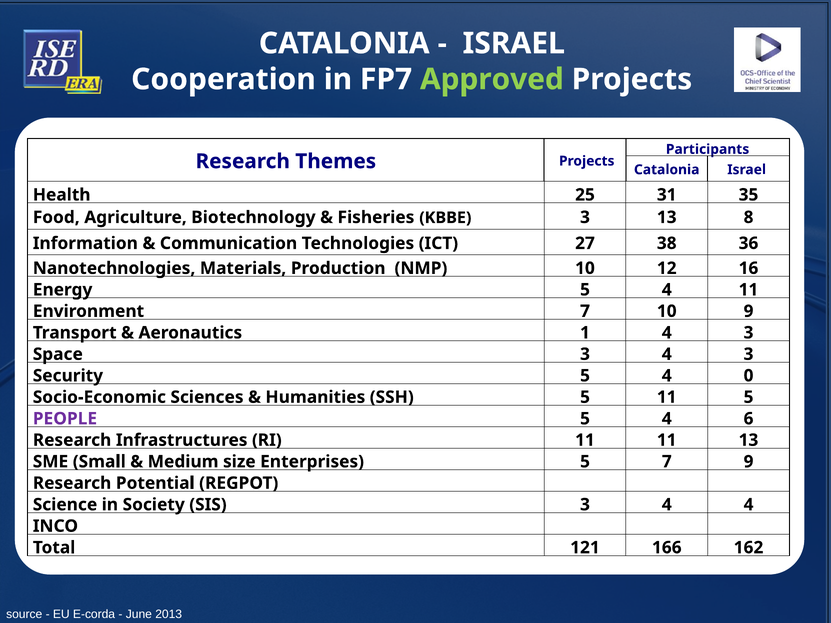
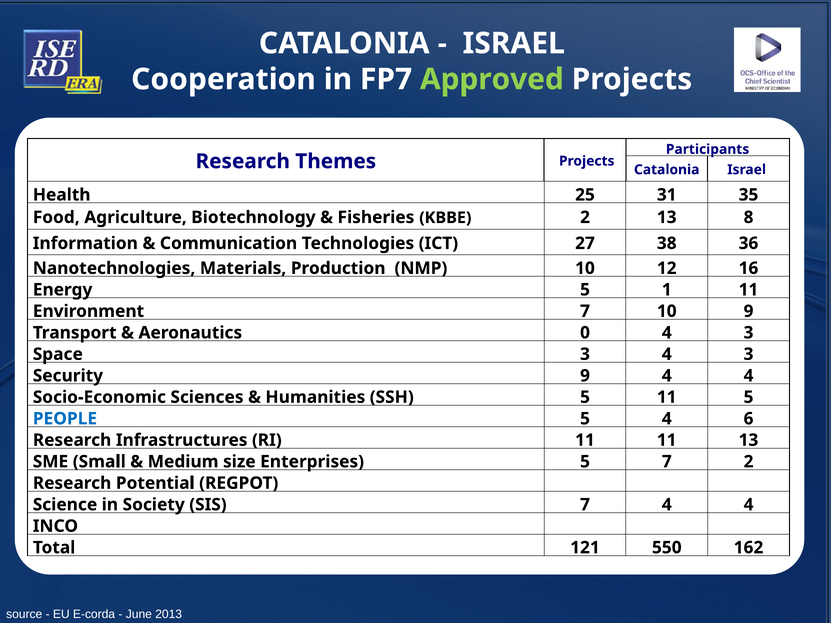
KBBE 3: 3 -> 2 (585, 217)
Energy 5 4: 4 -> 1 (667, 290)
1: 1 -> 0 (585, 333)
Security 5: 5 -> 9 (585, 376)
0: 0 -> 4 (749, 376)
PEOPLE colour: purple -> blue (65, 419)
7 9: 9 -> 2 (749, 462)
SIS 3: 3 -> 7 (585, 505)
166: 166 -> 550 (667, 548)
